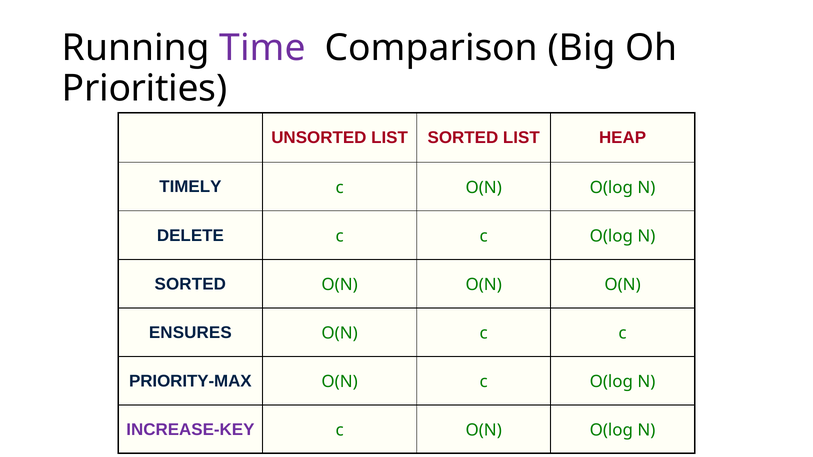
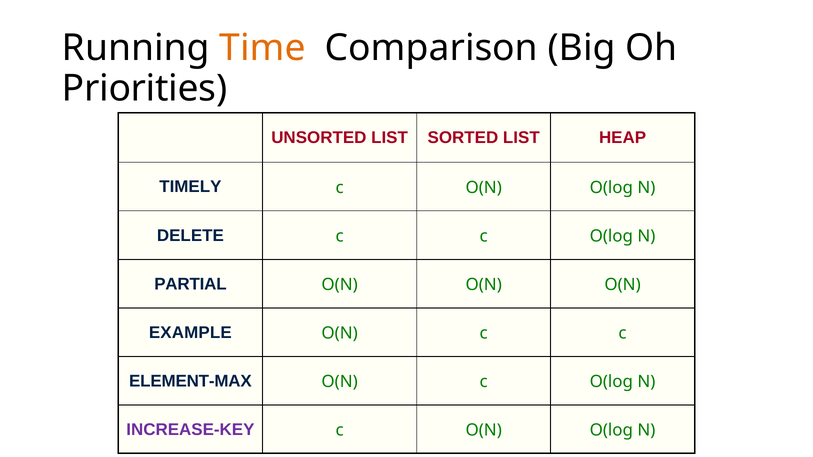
Time colour: purple -> orange (263, 48)
SORTED: SORTED -> PARTIAL (190, 284)
ENSURES: ENSURES -> EXAMPLE (190, 333)
PRIORITY-MAX: PRIORITY-MAX -> ELEMENT-MAX (190, 381)
